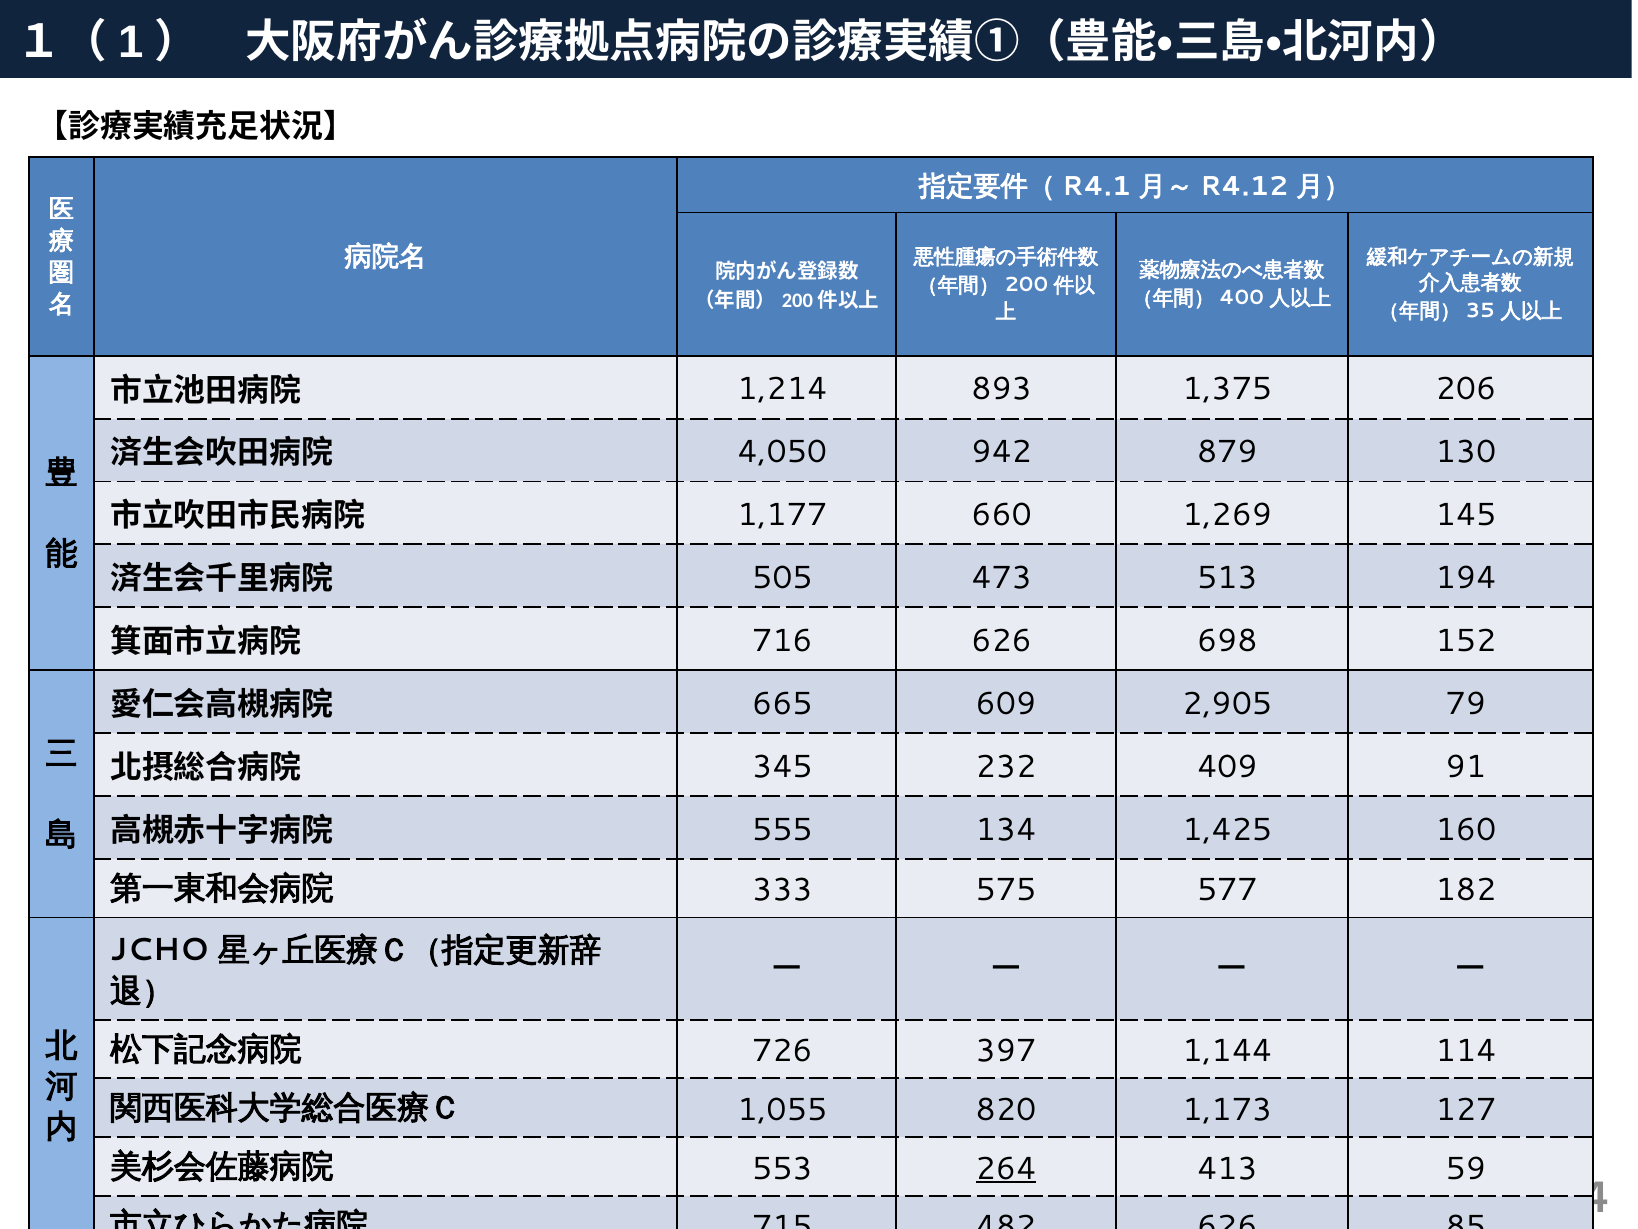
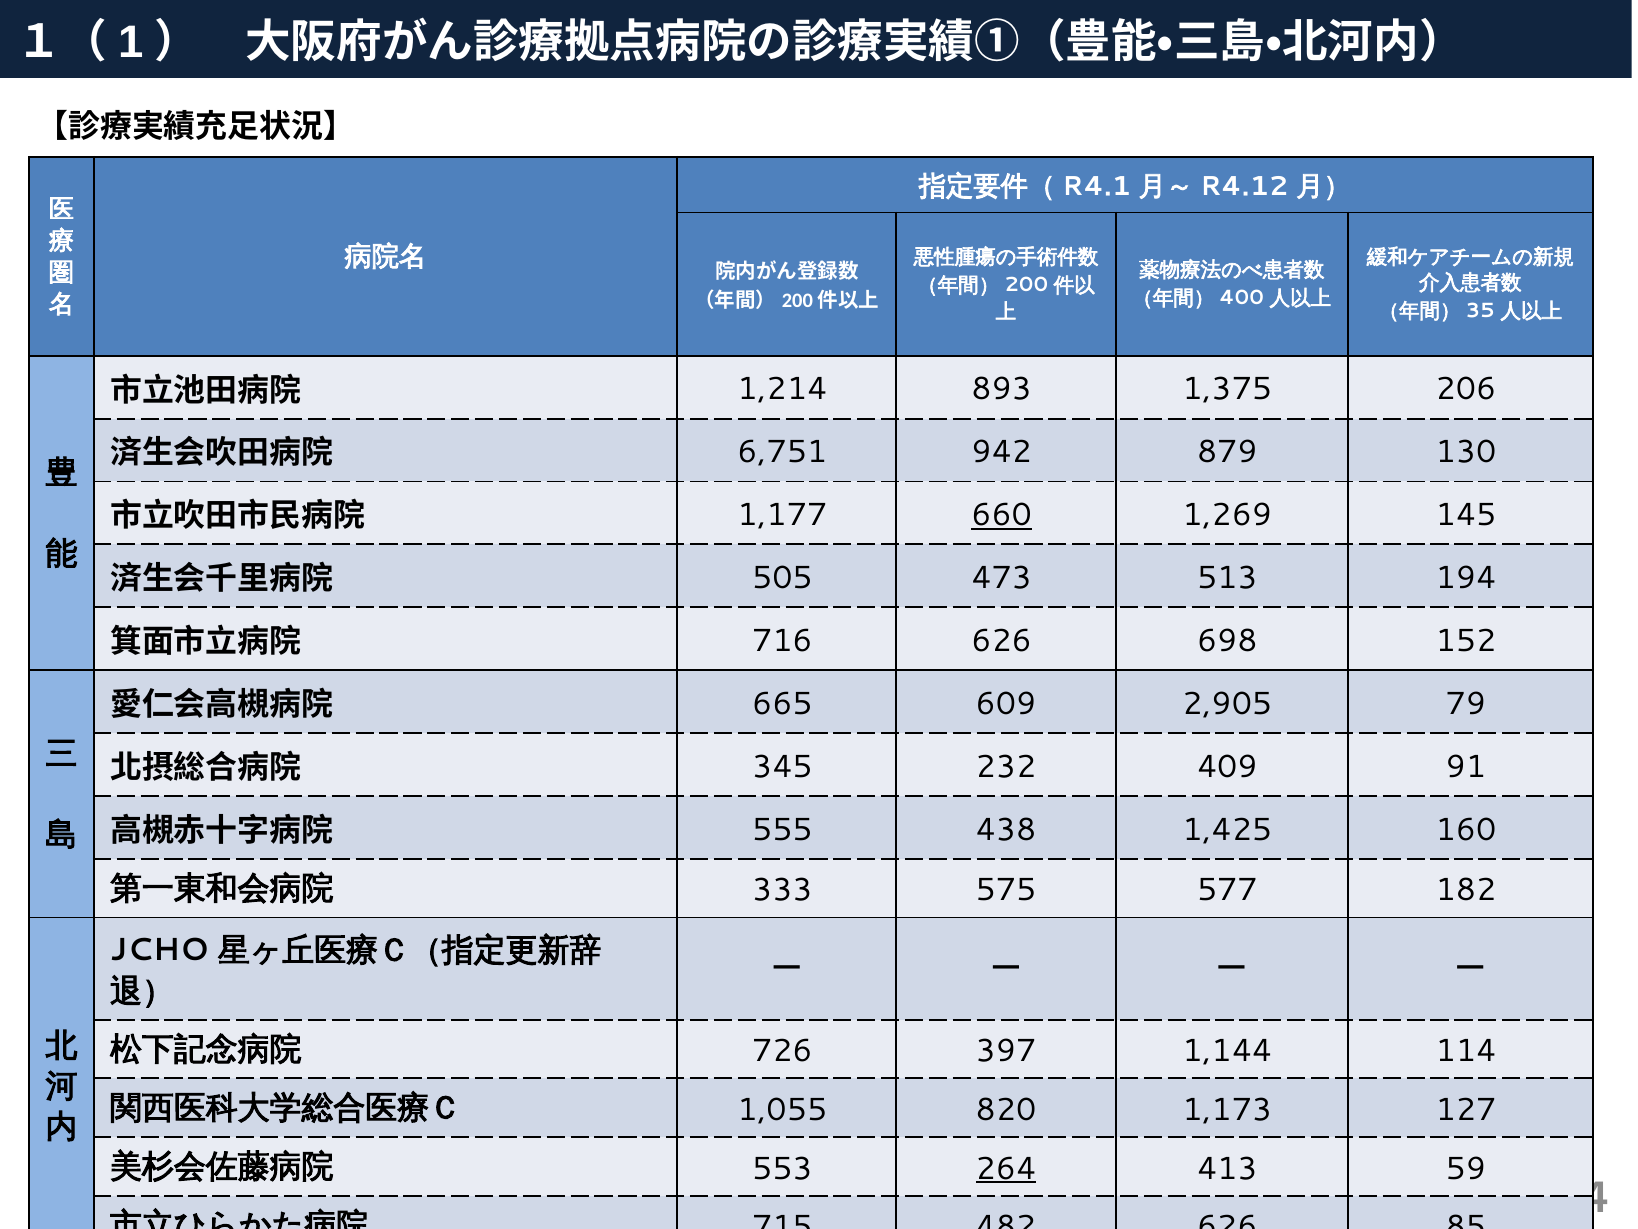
4,050: 4,050 -> 6,751 (782, 452)
660 underline: none -> present (1002, 515)
134: 134 -> 438 (1006, 829)
